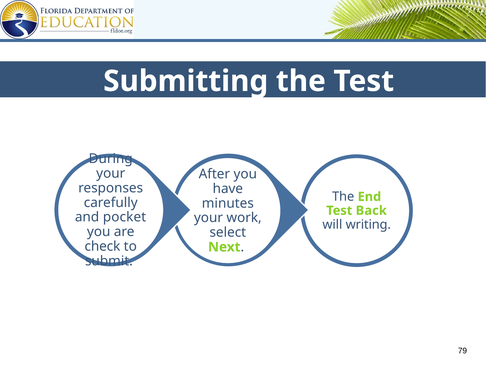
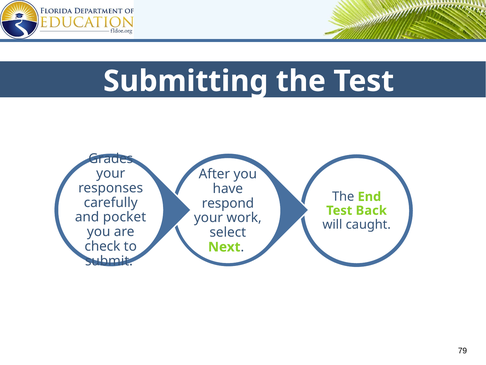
During: During -> Grades (111, 159)
minutes: minutes -> respond (228, 203)
writing: writing -> caught (368, 224)
